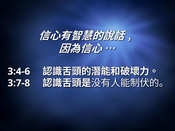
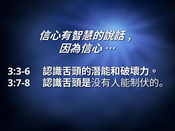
3:4-6: 3:4-6 -> 3:3-6 (19, 72)
